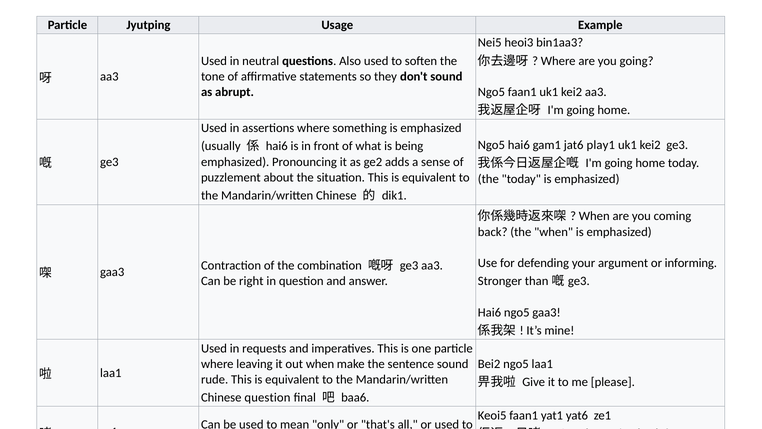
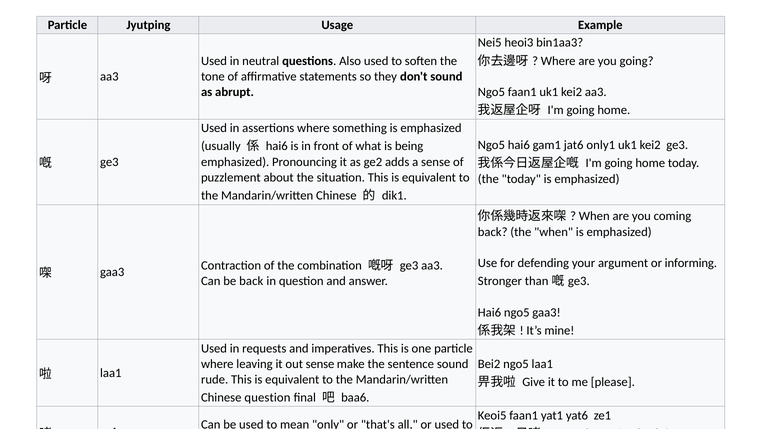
play1: play1 -> only1 (601, 145)
be right: right -> back (251, 281)
out when: when -> sense (320, 364)
